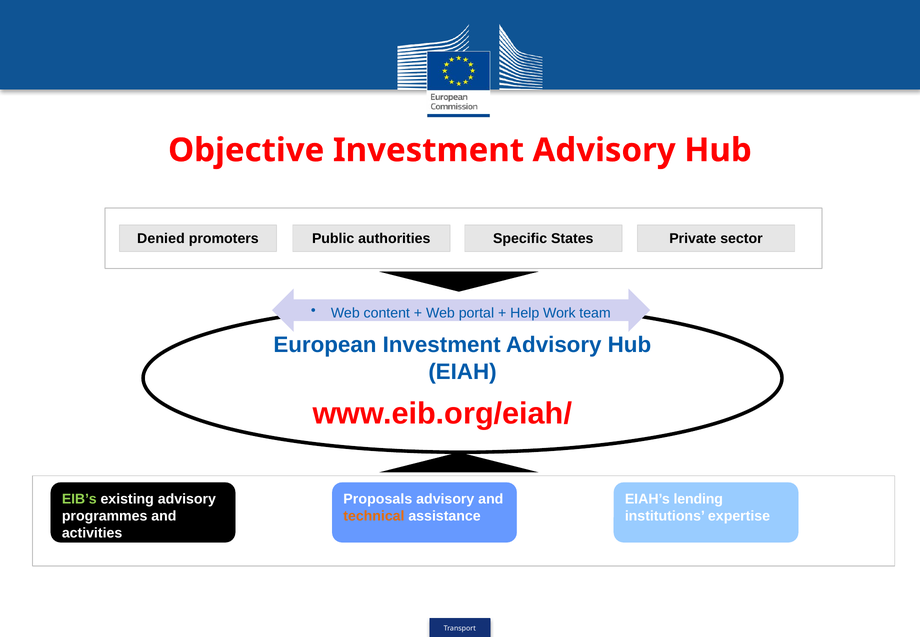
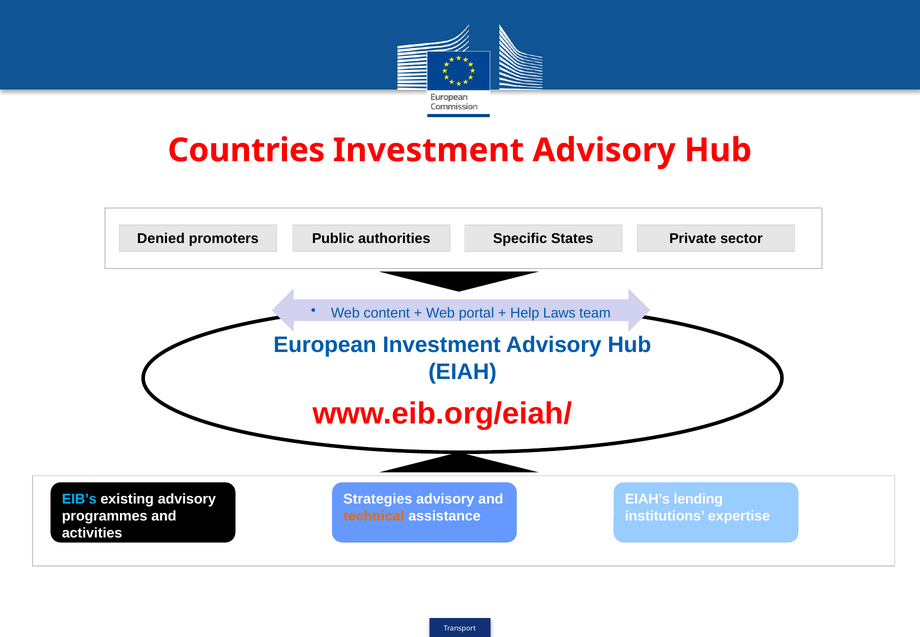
Objective: Objective -> Countries (246, 150)
Work: Work -> Laws (559, 313)
EIB’s colour: light green -> light blue (79, 499)
Proposals: Proposals -> Strategies (378, 499)
